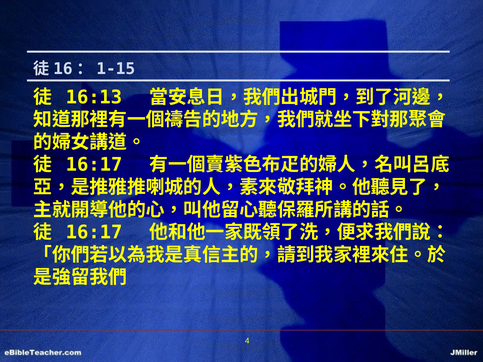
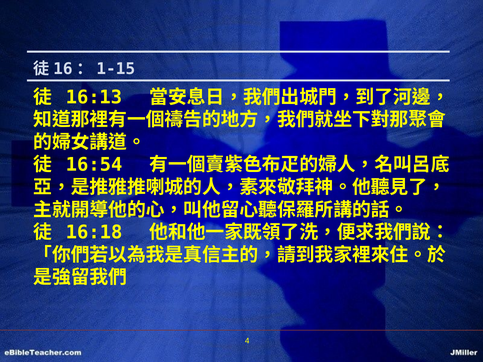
16:17: 16:17 -> 16:54 (94, 165)
16:17: 16:17 -> 16:18 (94, 233)
